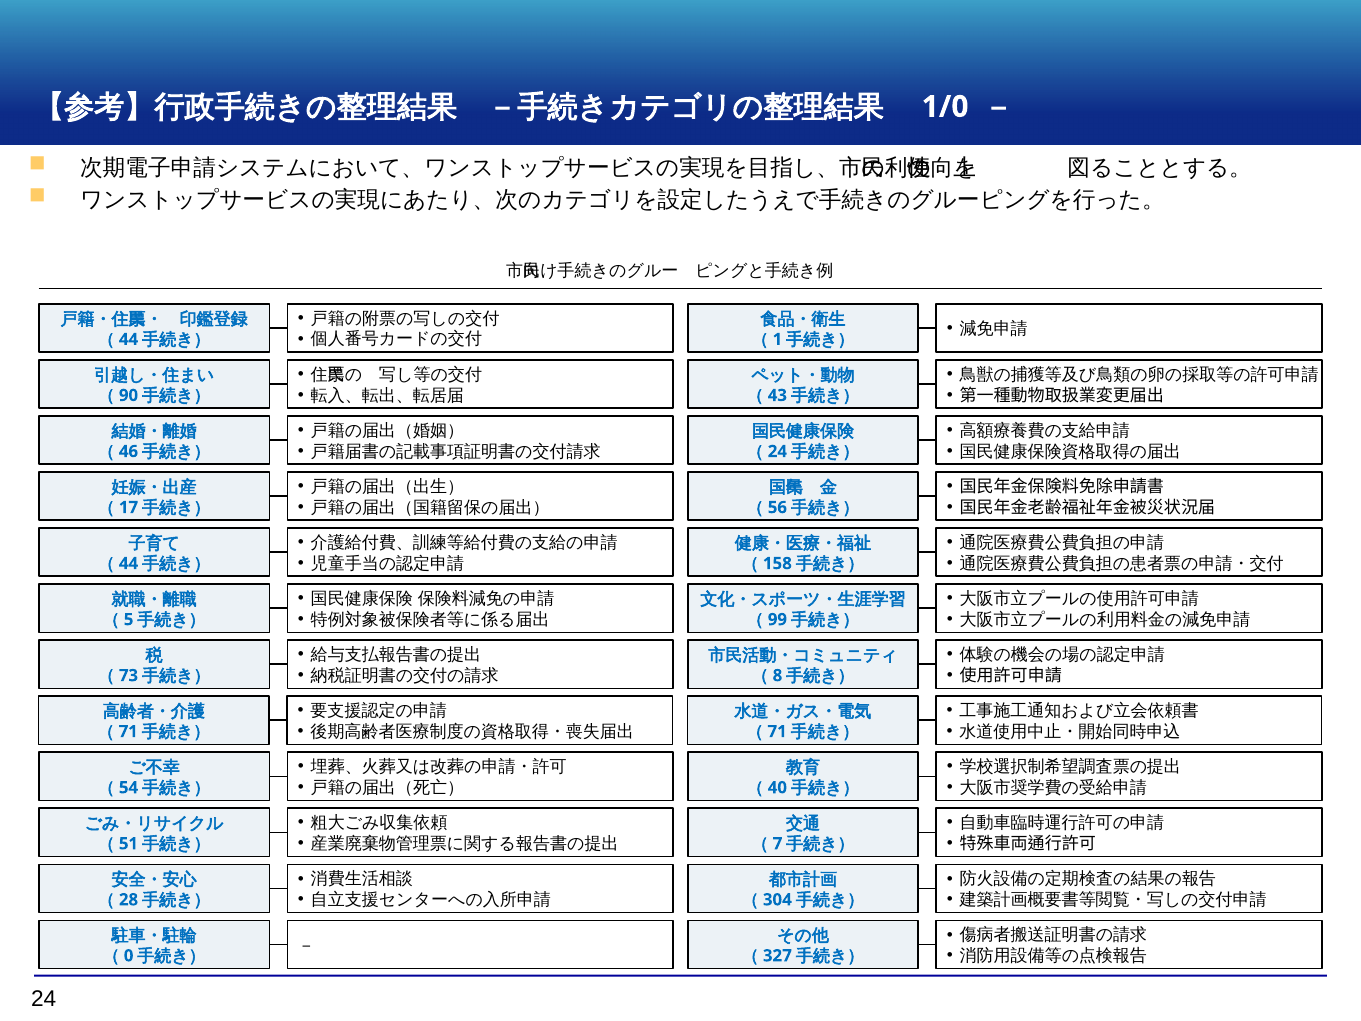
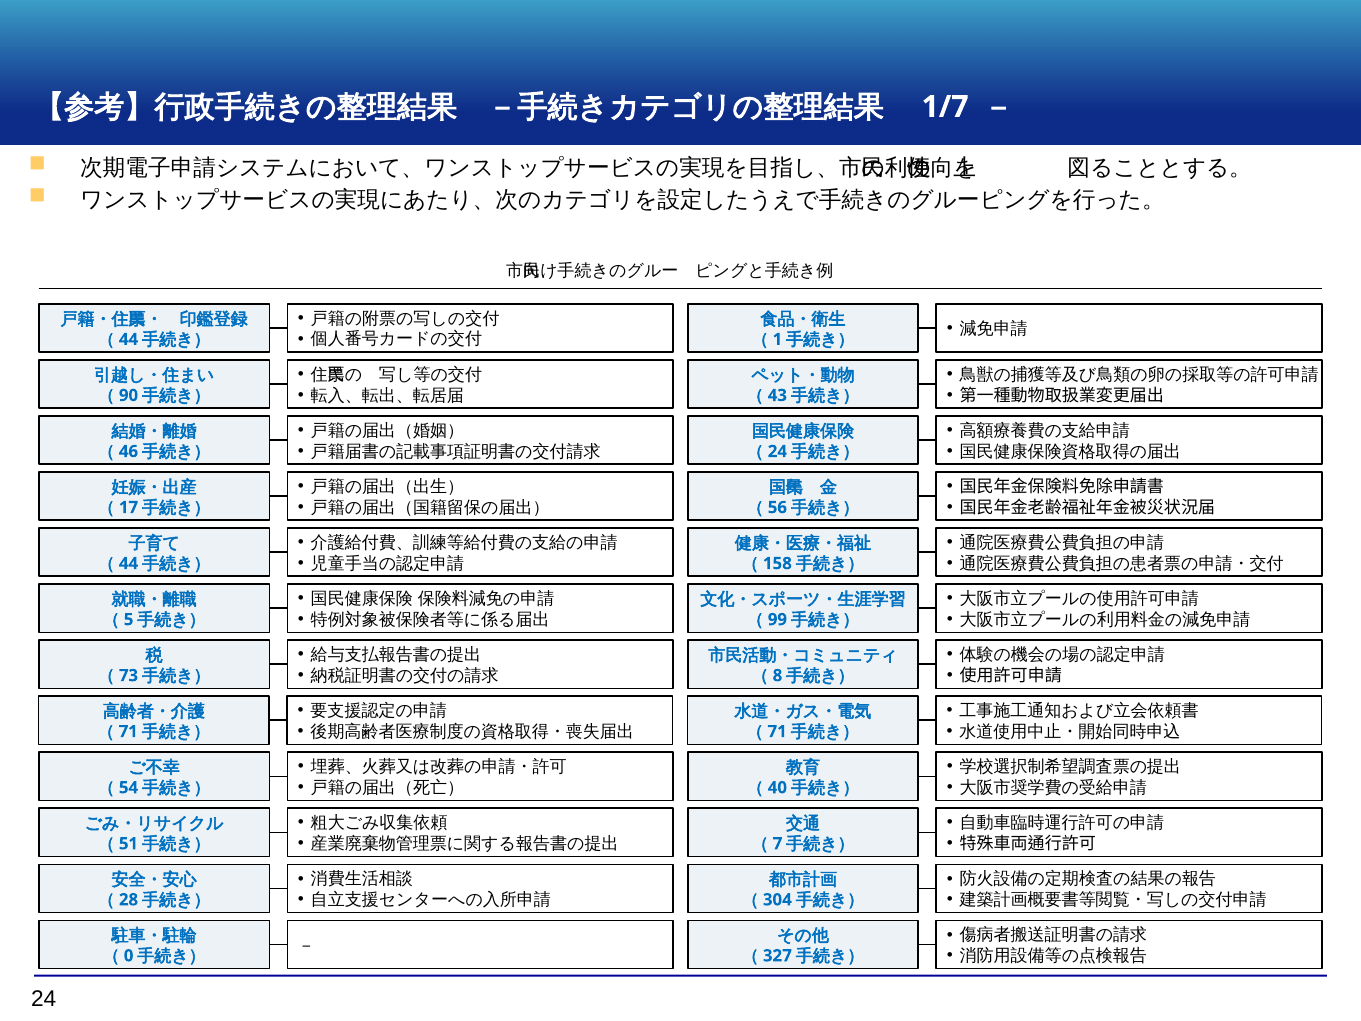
1/0: 1/0 -> 1/7 (945, 107)
